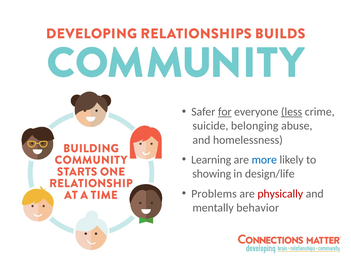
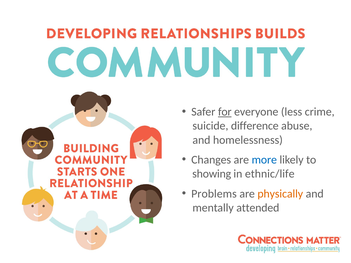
less underline: present -> none (292, 112)
belonging: belonging -> difference (255, 126)
Learning: Learning -> Changes (211, 160)
design/life: design/life -> ethnic/life (270, 174)
physically colour: red -> orange (280, 194)
behavior: behavior -> attended (258, 208)
